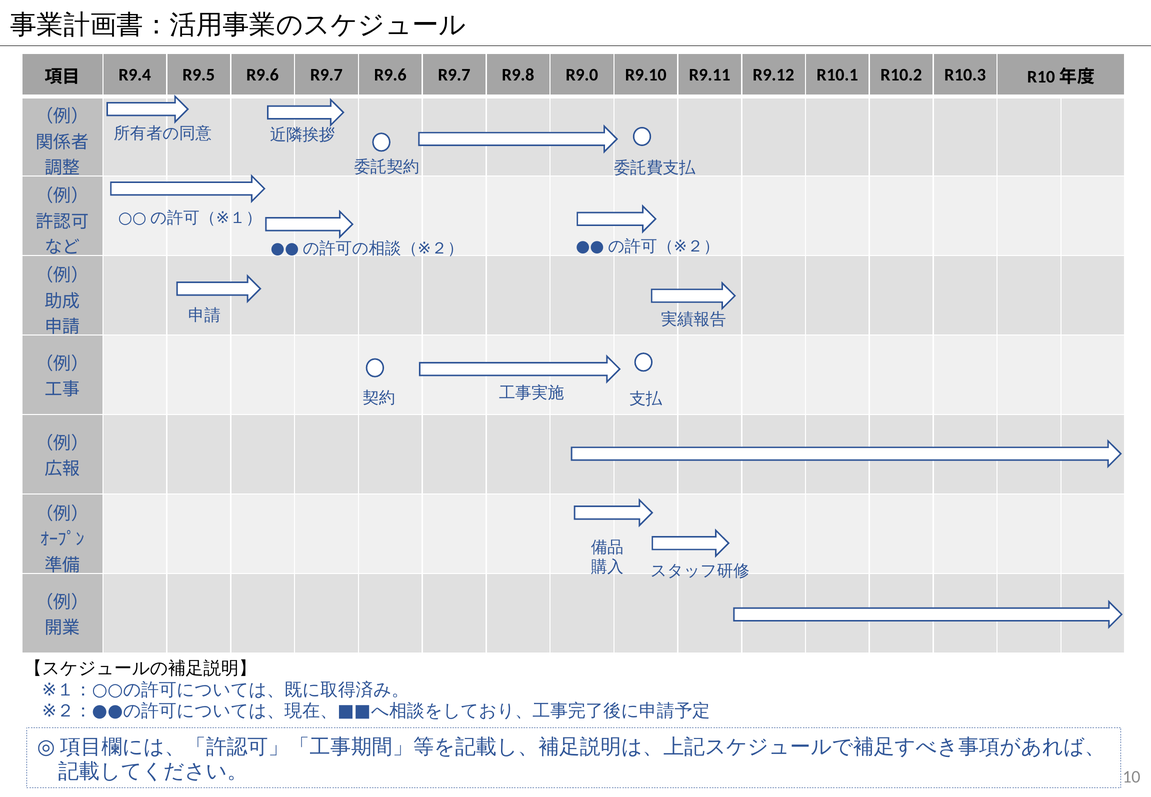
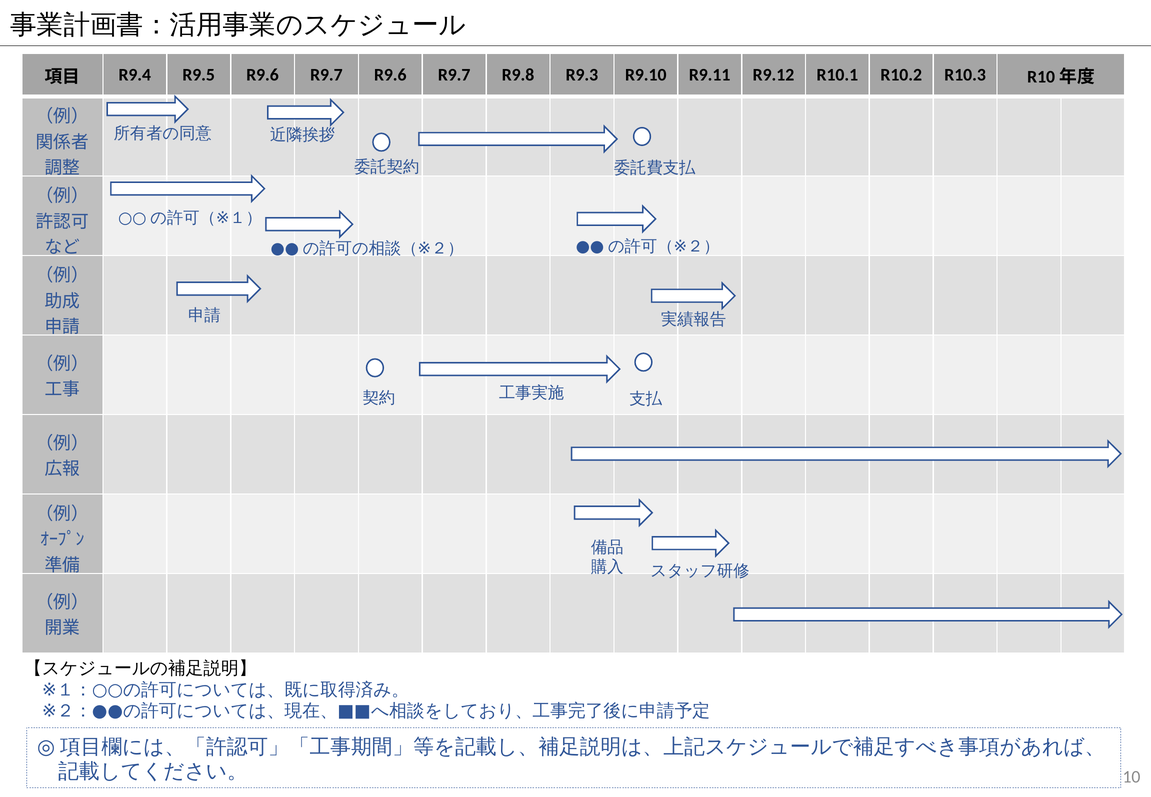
R9.0: R9.0 -> R9.3 (582, 75)
